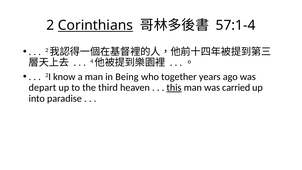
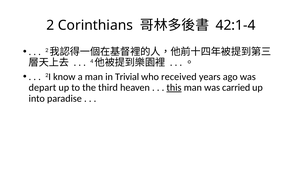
Corinthians underline: present -> none (95, 25)
57:1-4: 57:1-4 -> 42:1-4 (236, 25)
Being: Being -> Trivial (127, 77)
together: together -> received (179, 77)
